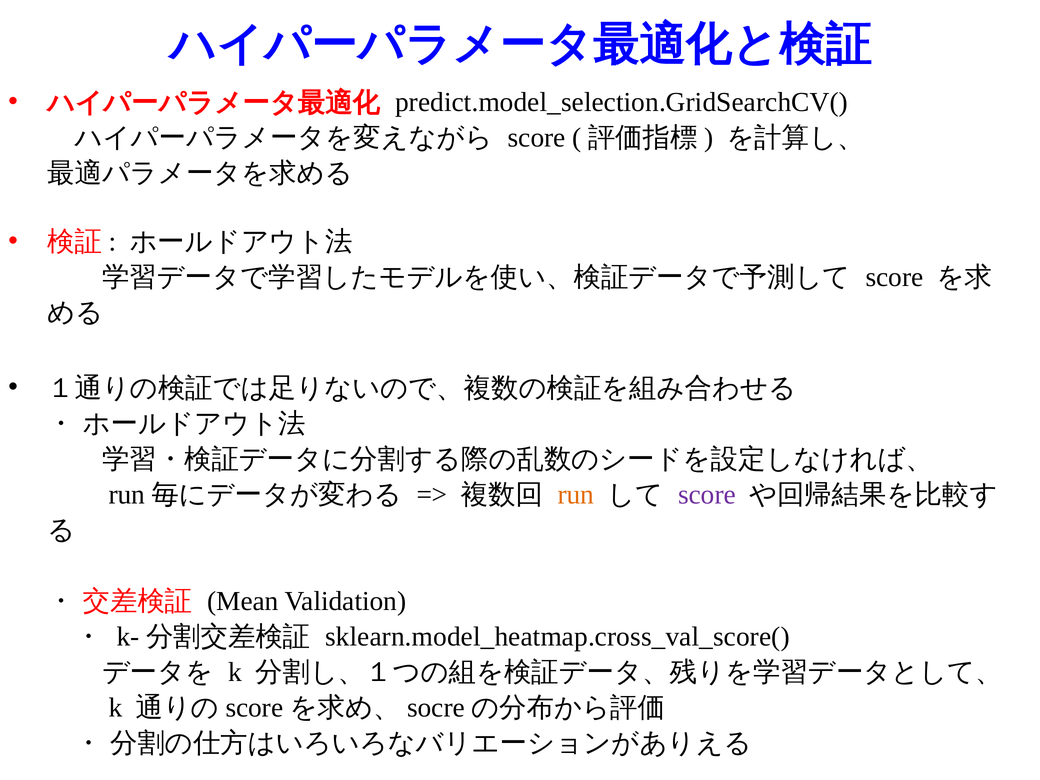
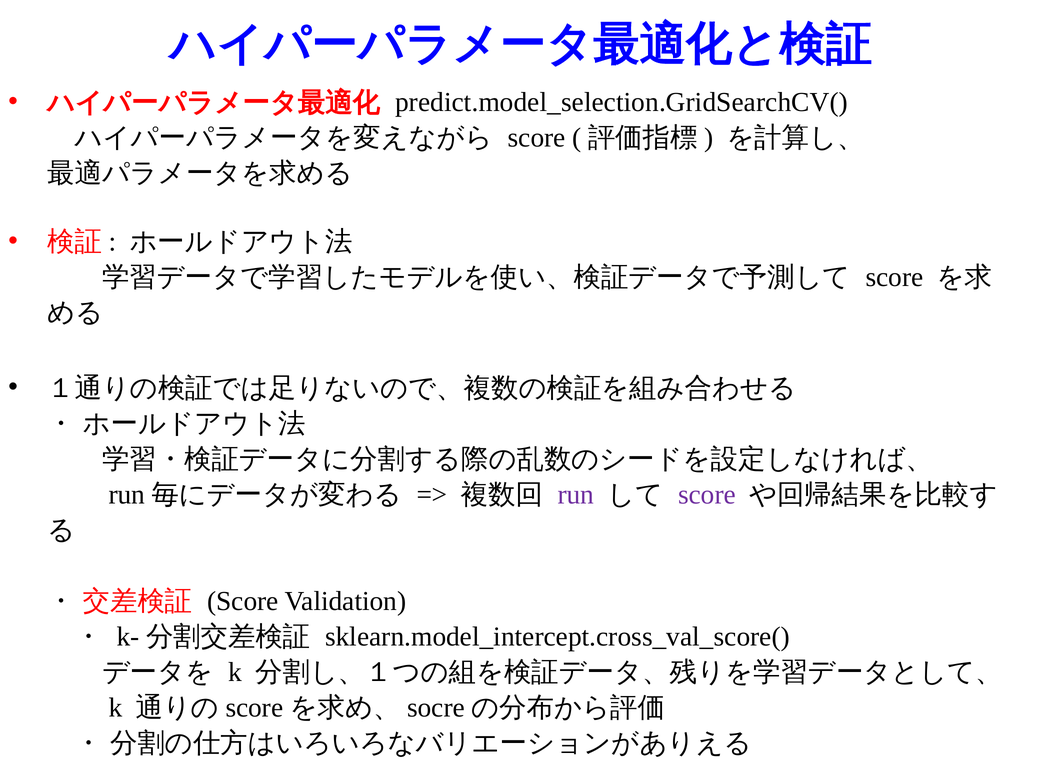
run colour: orange -> purple (576, 495)
Mean: Mean -> Score (243, 601)
sklearn.model_heatmap.cross_val_score(: sklearn.model_heatmap.cross_val_score( -> sklearn.model_intercept.cross_val_score( (557, 637)
